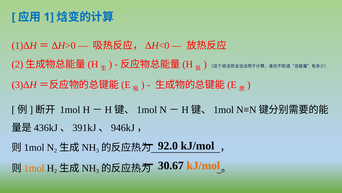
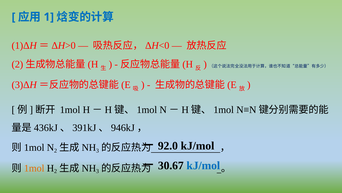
kJ/mol colour: orange -> blue (203, 165)
